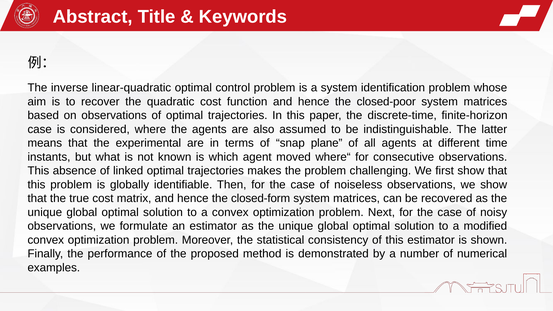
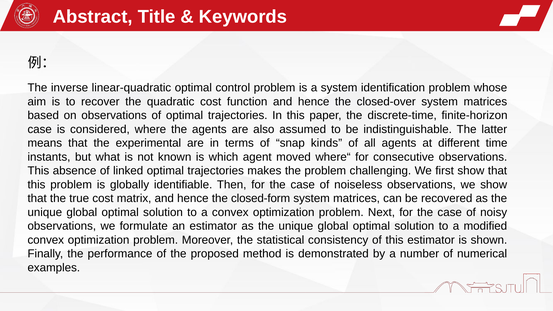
closed-poor: closed-poor -> closed-over (386, 102)
plane: plane -> kinds (326, 143)
